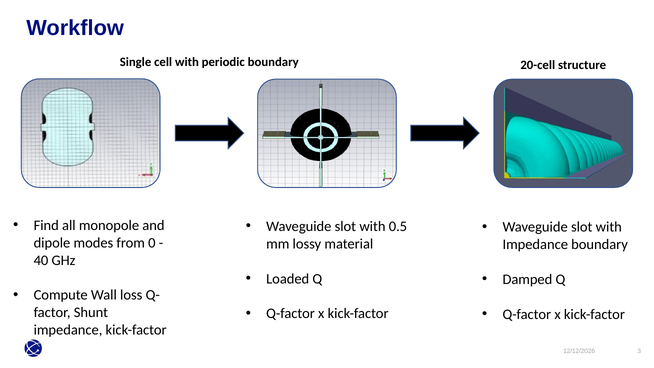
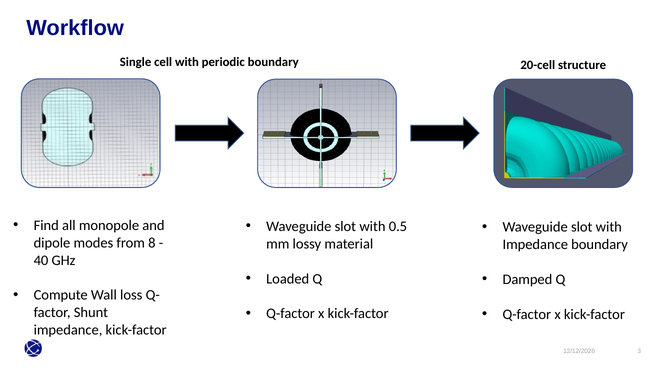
0: 0 -> 8 (152, 243)
